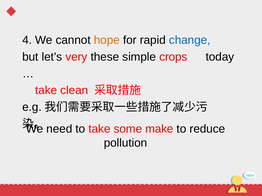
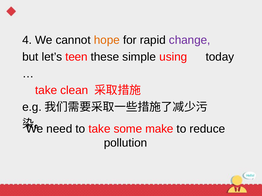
change colour: blue -> purple (190, 40)
very: very -> teen (76, 57)
crops: crops -> using (173, 57)
